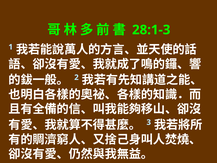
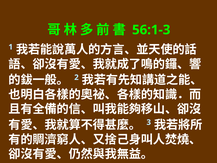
28:1-3: 28:1-3 -> 56:1-3 (151, 30)
